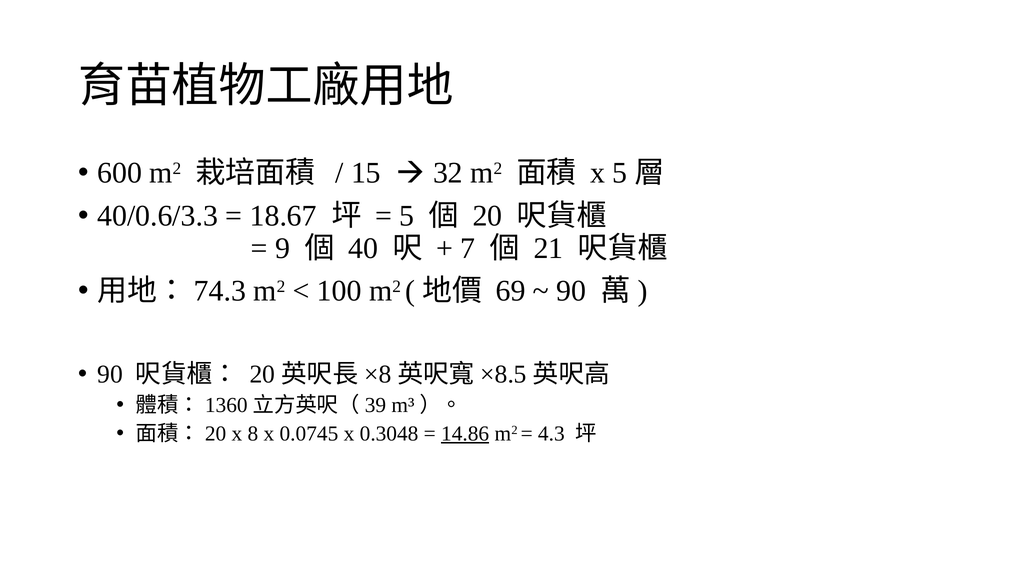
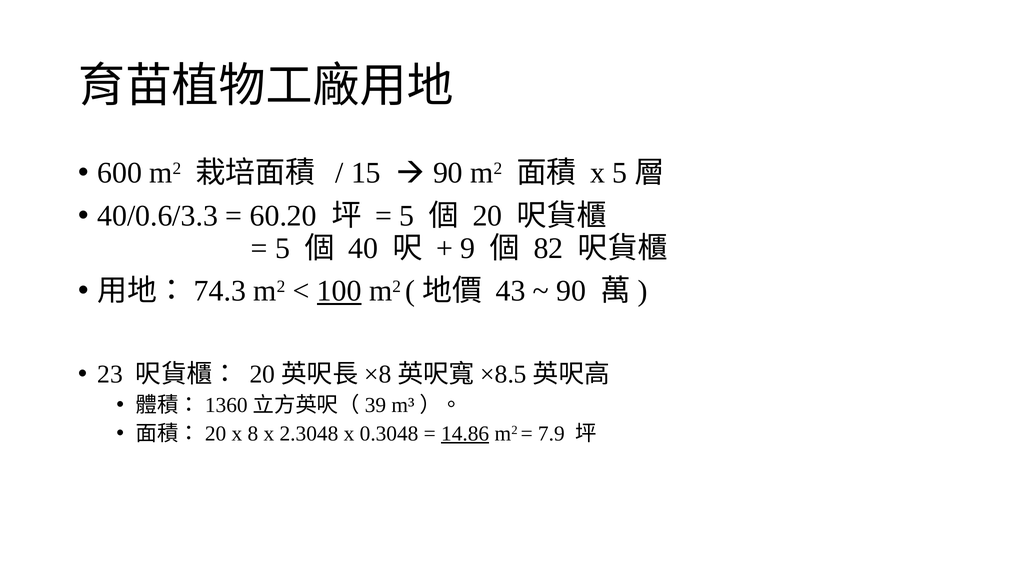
32: 32 -> 90 (448, 173)
18.67: 18.67 -> 60.20 (283, 216)
9: 9 -> 5 (283, 248)
7: 7 -> 9 (468, 248)
21: 21 -> 82 (549, 248)
100 underline: none -> present (339, 291)
69: 69 -> 43 (511, 291)
90: 90 -> 23 (110, 375)
0.0745: 0.0745 -> 2.3048 (309, 434)
4.3: 4.3 -> 7.9 (551, 434)
